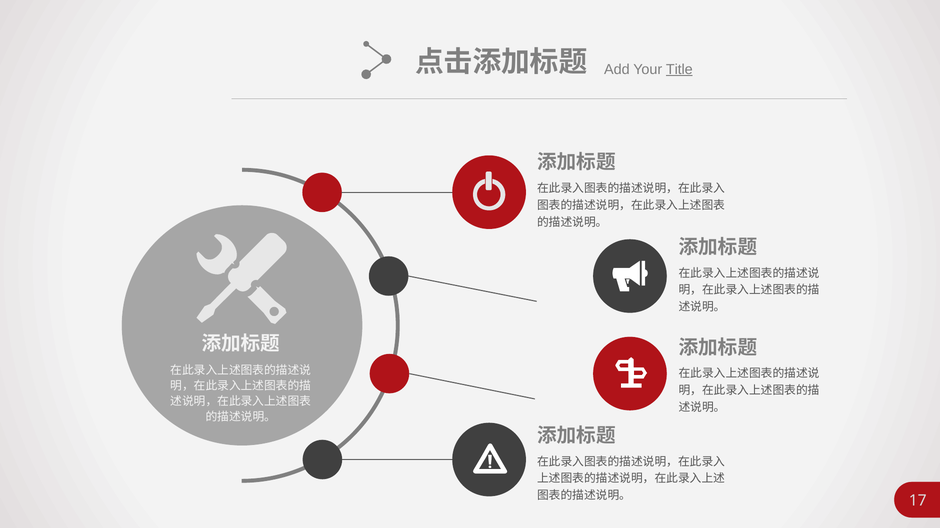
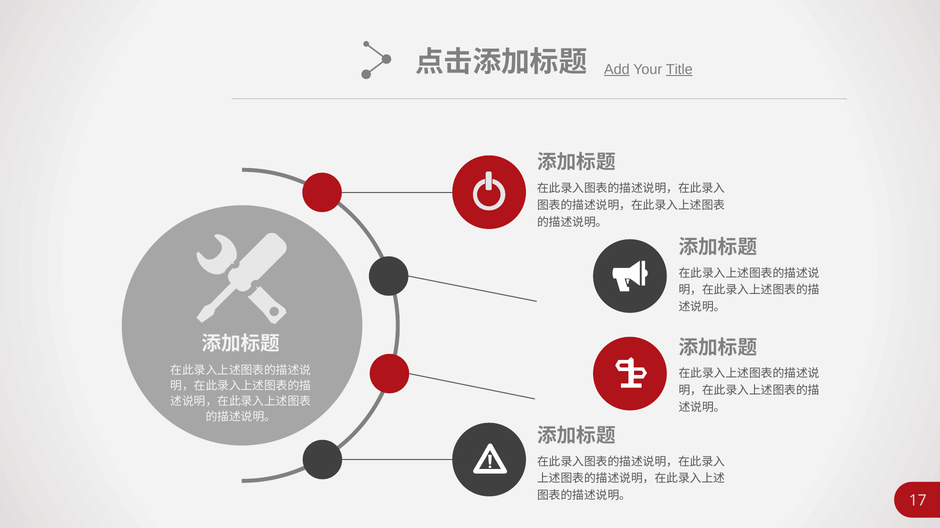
Add underline: none -> present (617, 69)
